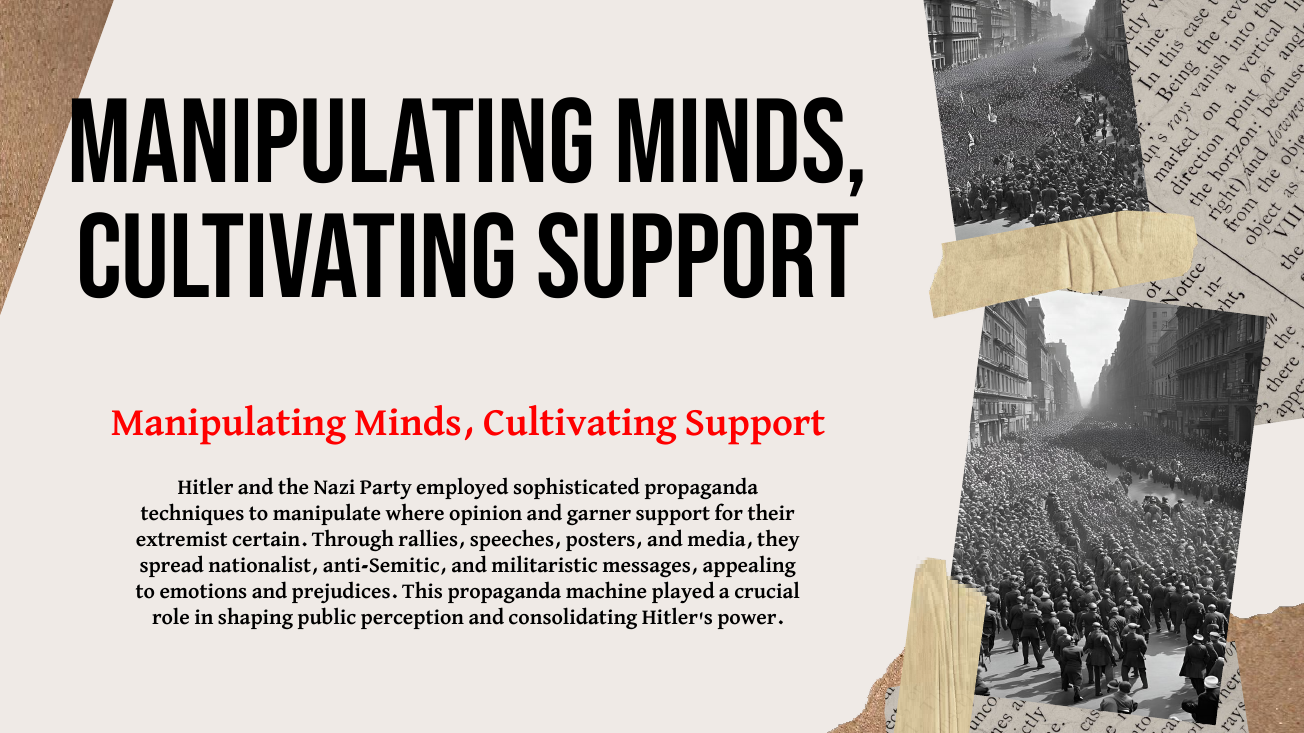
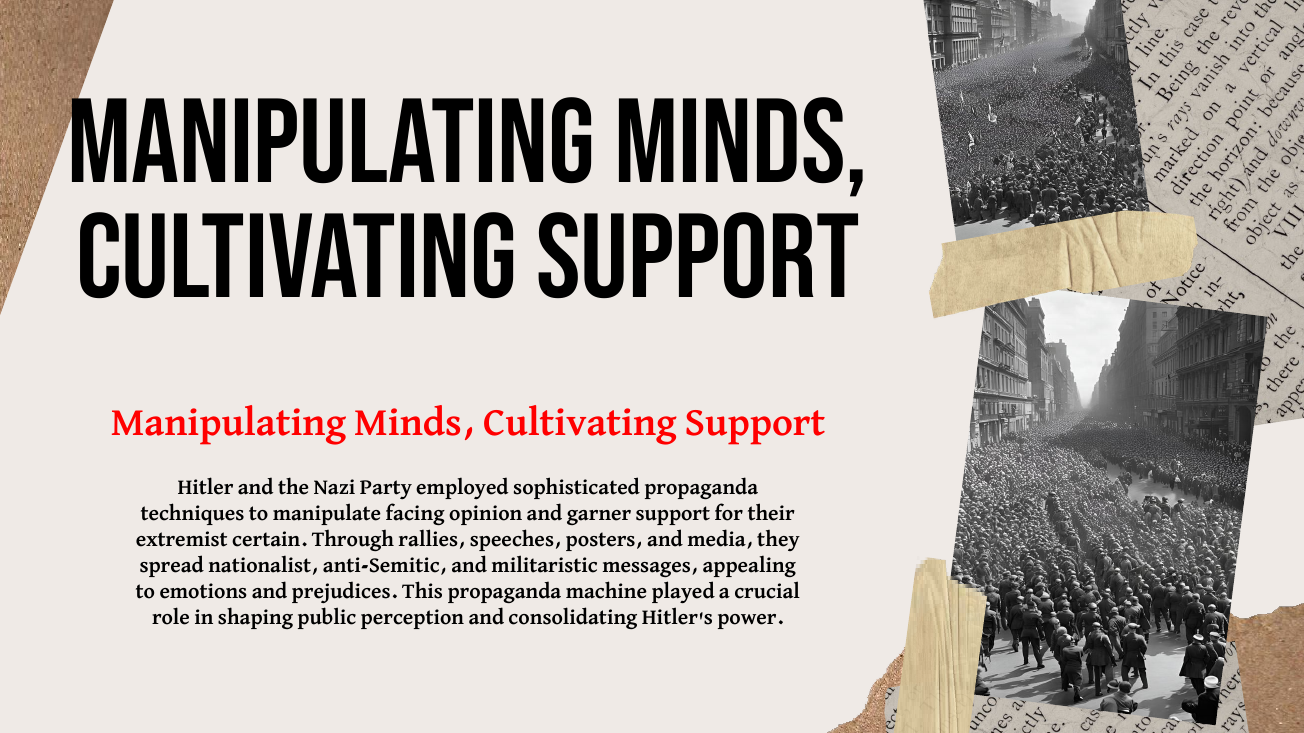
where: where -> facing (415, 514)
